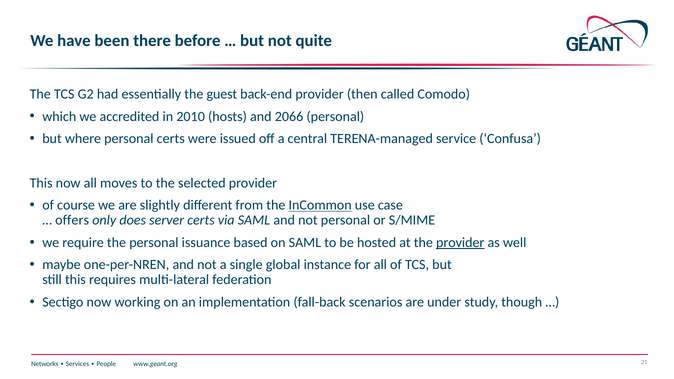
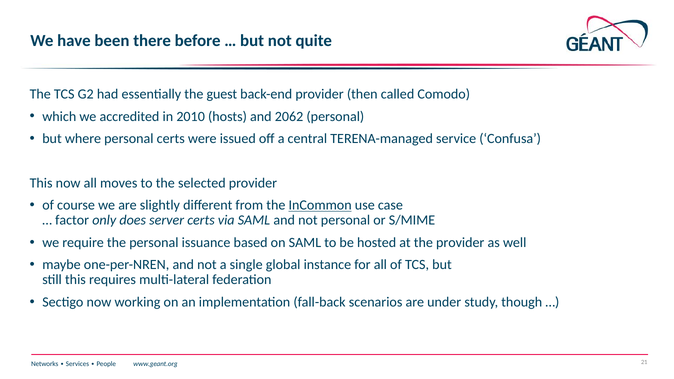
2066: 2066 -> 2062 (289, 116)
offers: offers -> factor (72, 220)
provider underline: present -> none (460, 243)
